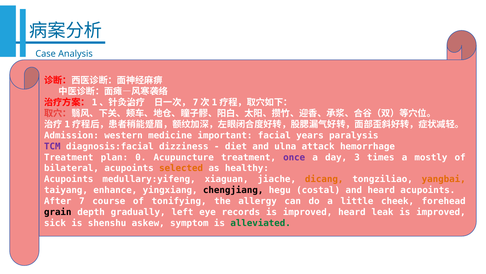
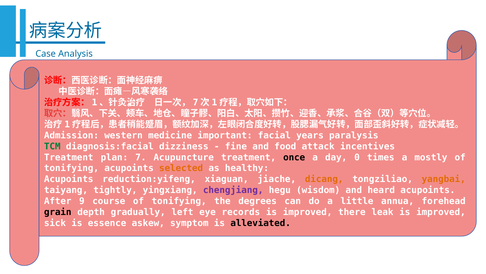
TCM colour: purple -> green (52, 146)
diet: diet -> fine (236, 146)
ulna: ulna -> food (285, 146)
hemorrhage: hemorrhage -> incentives (368, 146)
0: 0 -> 7 (141, 157)
once colour: purple -> black (294, 157)
3: 3 -> 0 (357, 157)
bilateral: bilateral -> tonifying (71, 168)
medullary:yifeng: medullary:yifeng -> reduction:yifeng (149, 179)
enhance: enhance -> tightly (115, 190)
chengjiang colour: black -> purple (233, 190)
costal: costal -> wisdom (318, 190)
7: 7 -> 9 (82, 201)
allergy: allergy -> degrees (258, 201)
cheek: cheek -> annua (398, 201)
improved heard: heard -> there (352, 212)
shenshu: shenshu -> essence (107, 223)
alleviated colour: green -> black (261, 223)
